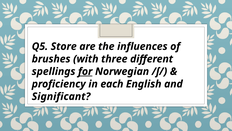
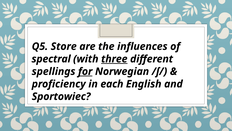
brushes: brushes -> spectral (51, 59)
three underline: none -> present (114, 59)
Significant: Significant -> Sportowiec (61, 96)
